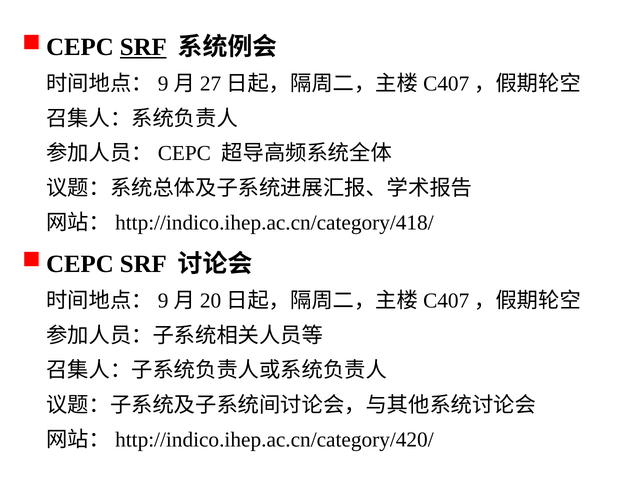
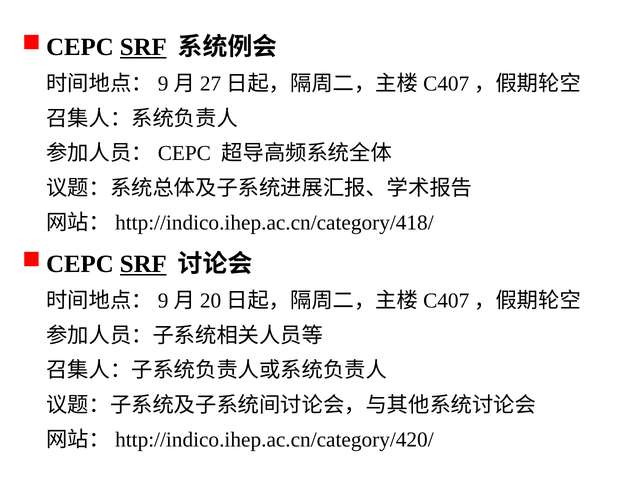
SRF underline: none -> present (143, 264)
